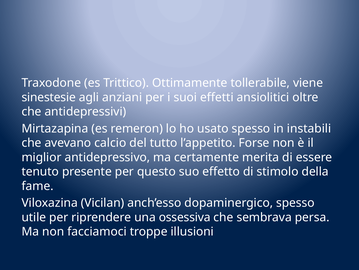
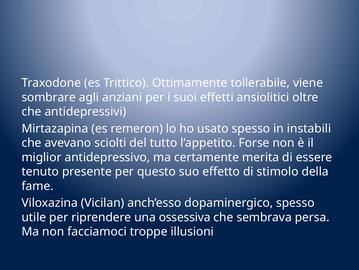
sinestesie: sinestesie -> sombrare (49, 97)
calcio: calcio -> sciolti (110, 143)
